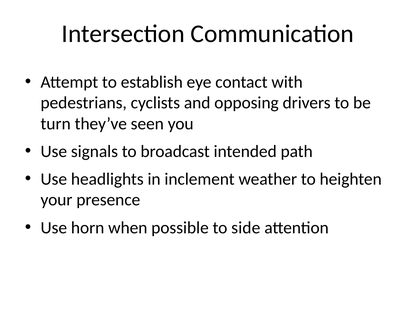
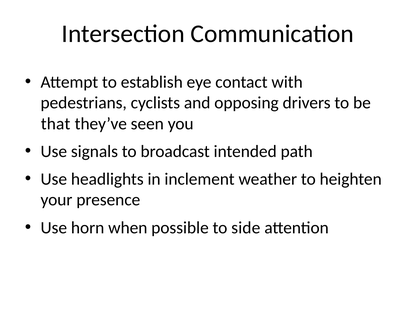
turn: turn -> that (56, 124)
